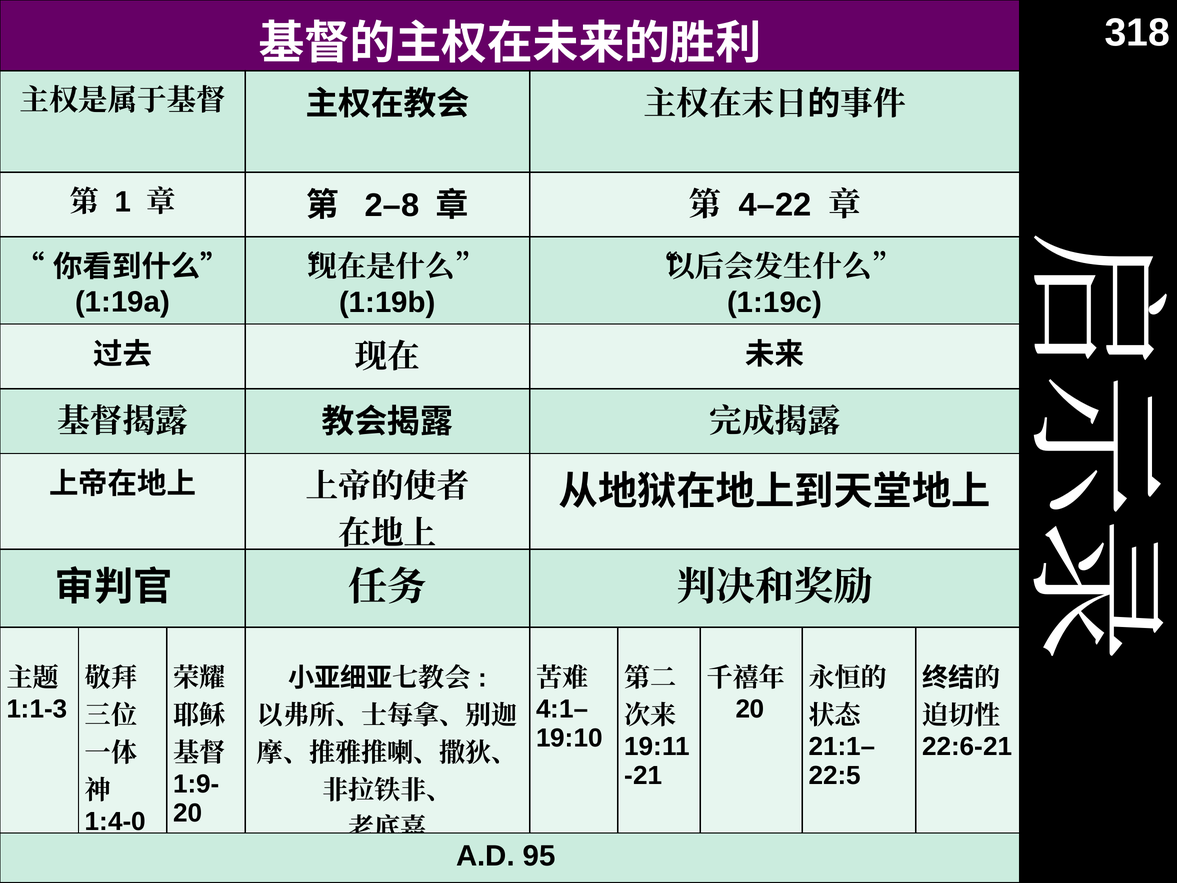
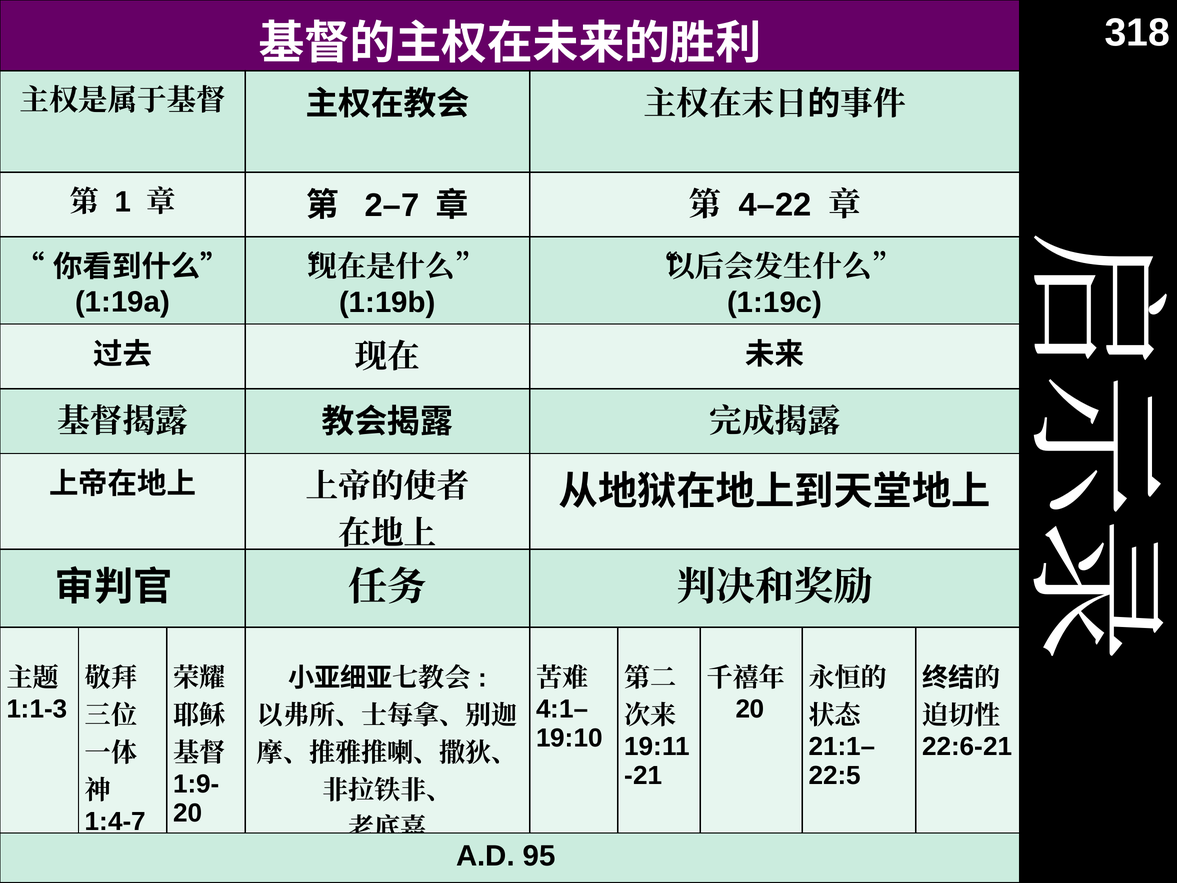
2–8: 2–8 -> 2–7 (392, 205)
1:4-0: 1:4-0 -> 1:4-7 (115, 821)
